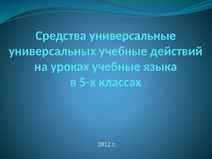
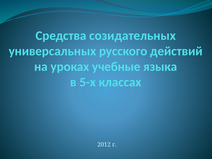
универсальные: универсальные -> созидательных (133, 36)
универсальных учебные: учебные -> русского (123, 51)
